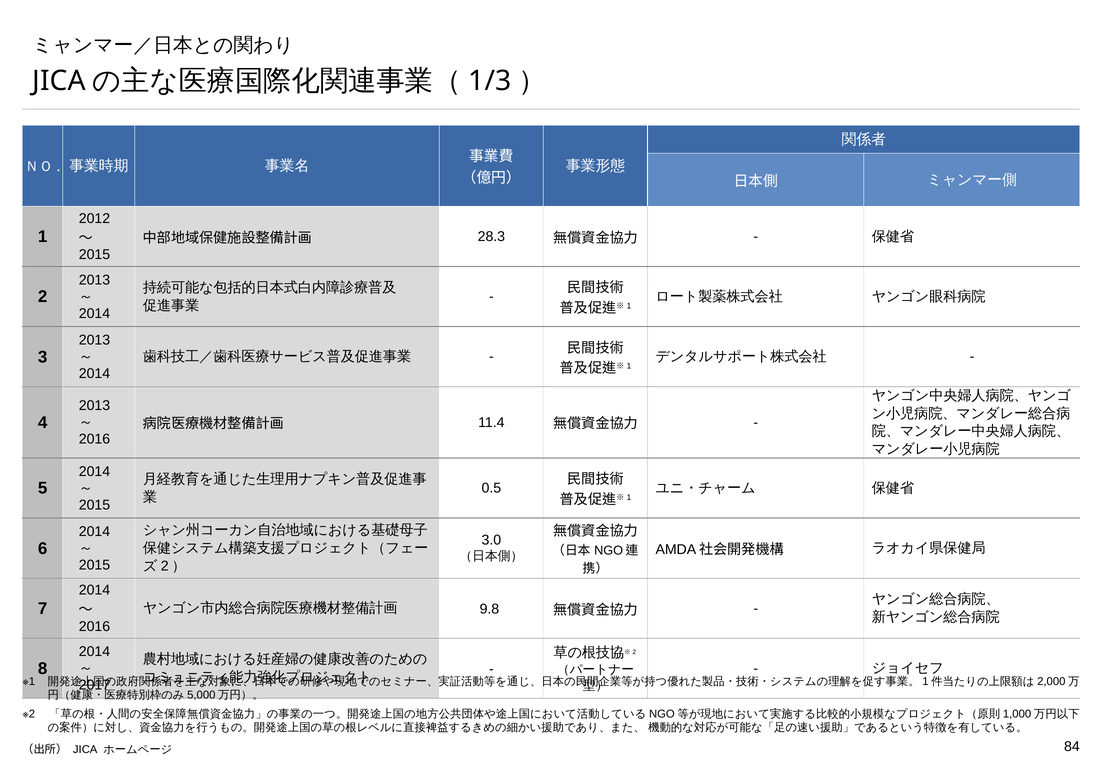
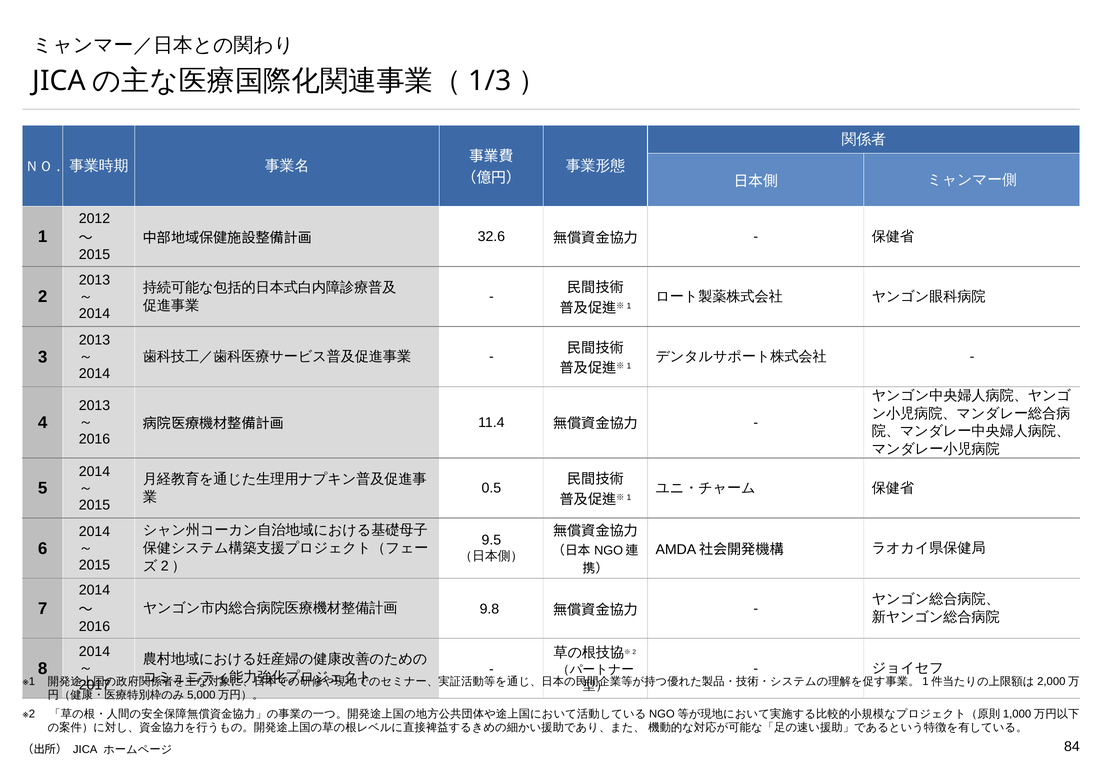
28.3: 28.3 -> 32.6 (491, 237)
3.0: 3.0 -> 9.5 (491, 540)
